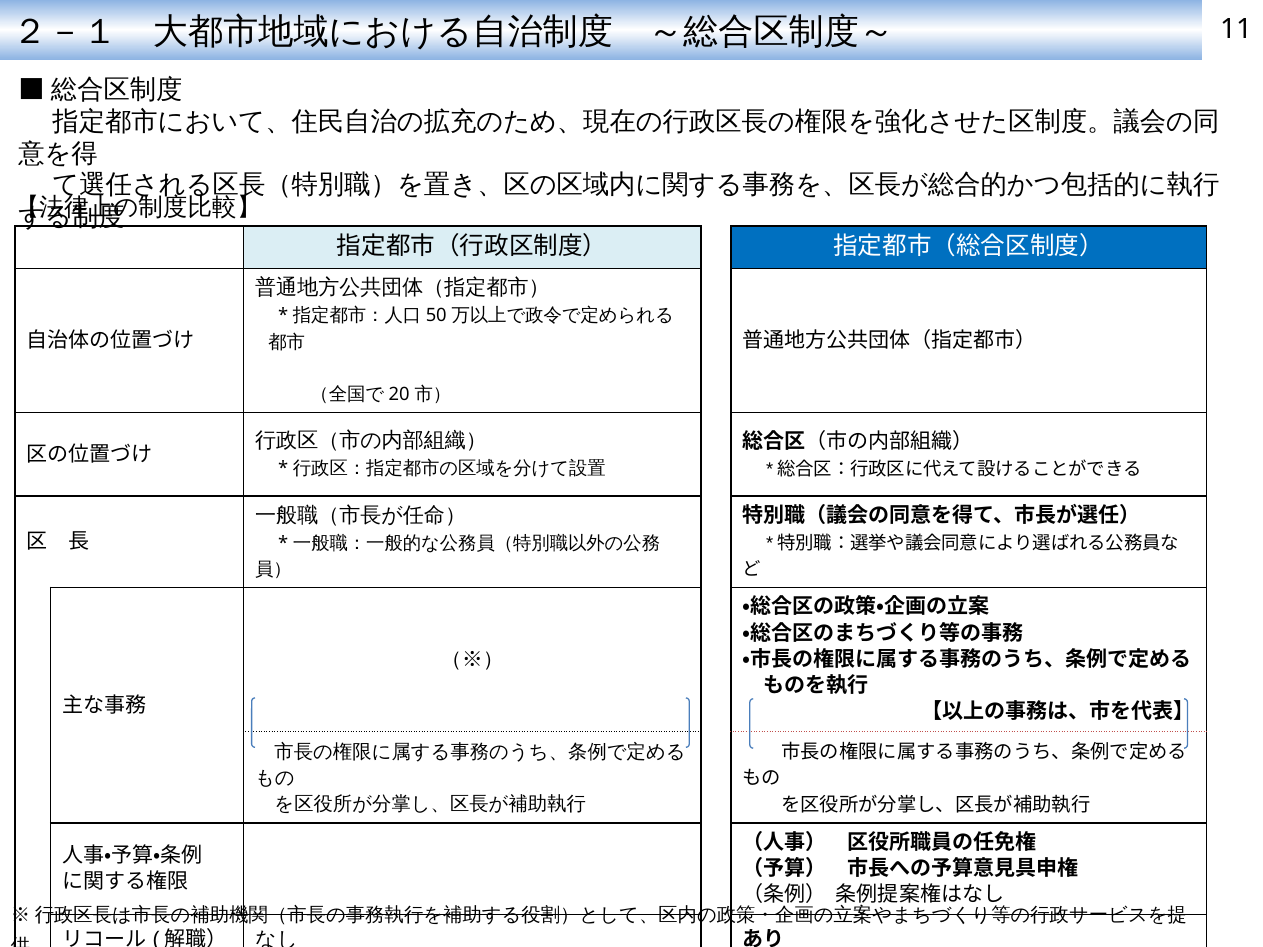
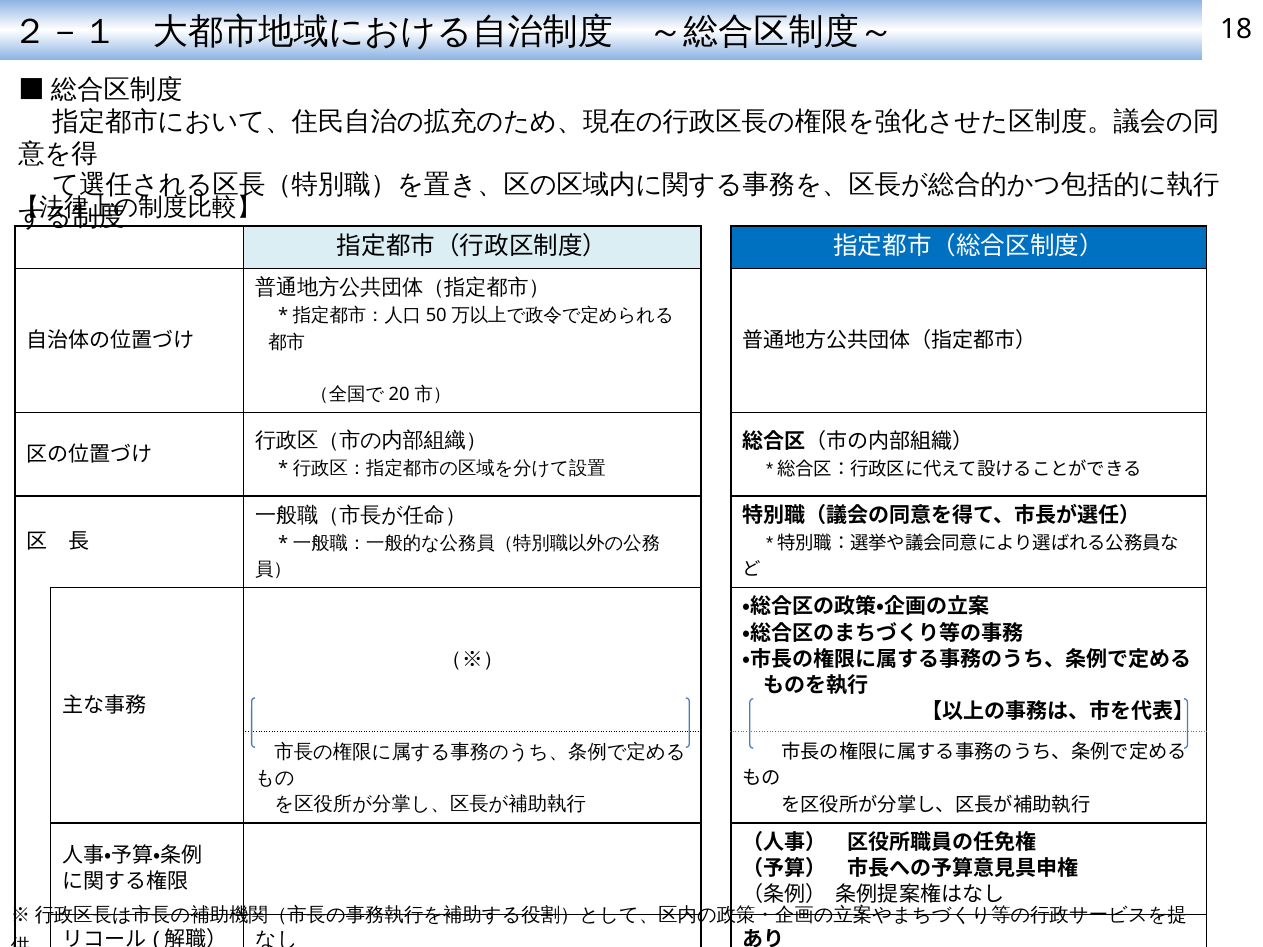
11: 11 -> 18 (1236, 29)
